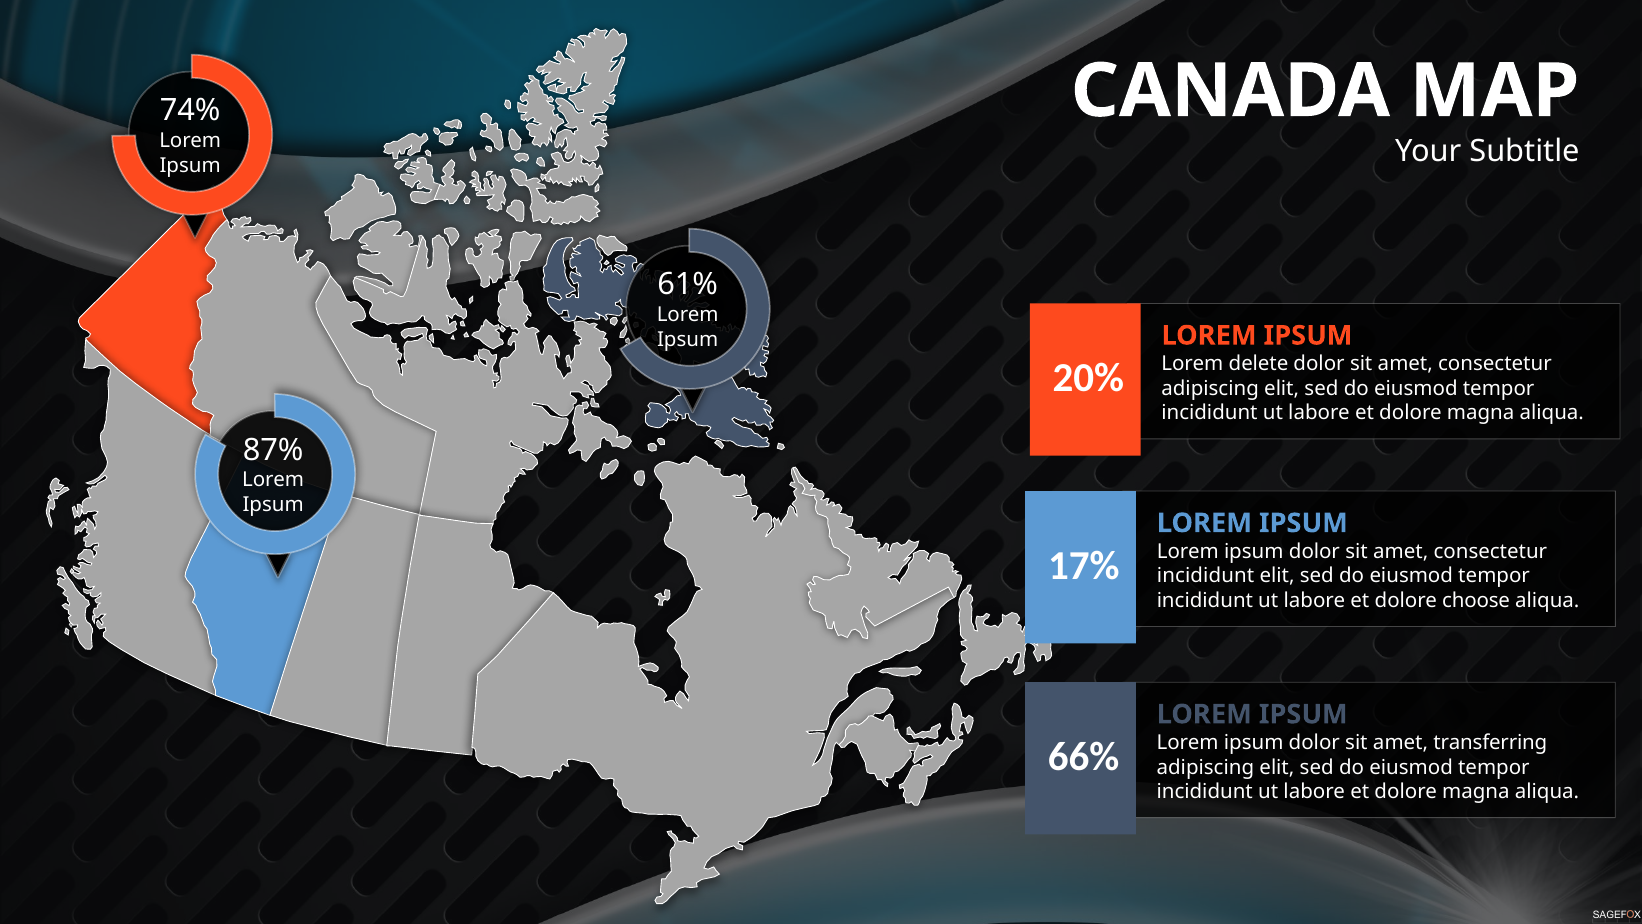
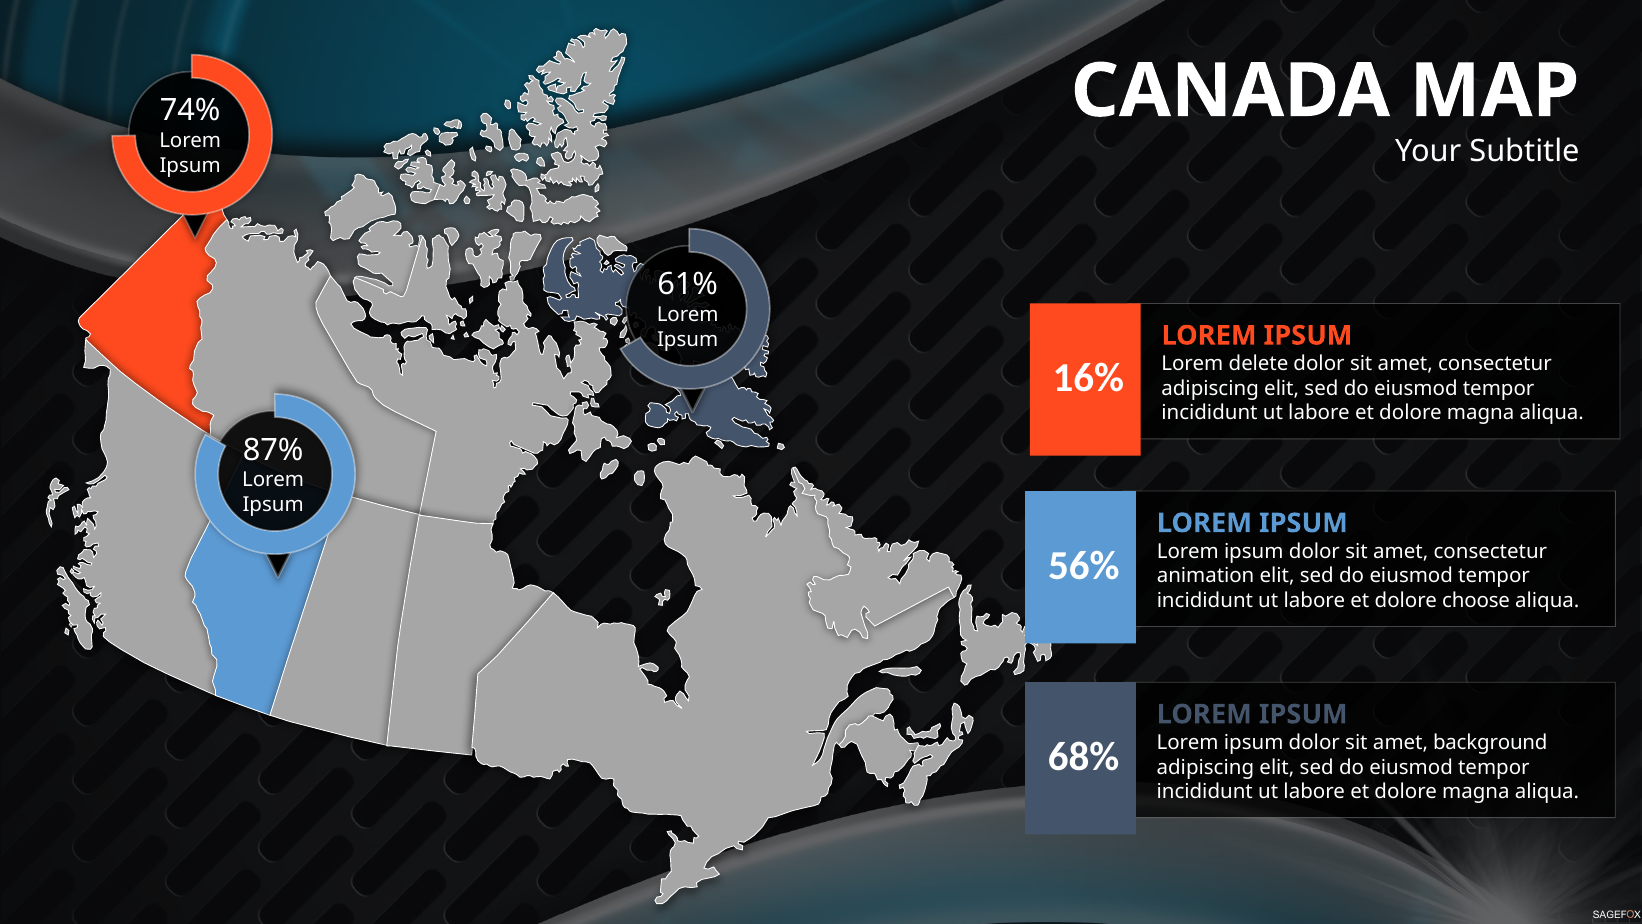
20%: 20% -> 16% (1088, 378)
17%: 17% -> 56% (1084, 566)
incididunt: incididunt -> animation (1206, 576)
transferring: transferring -> background (1490, 742)
66%: 66% -> 68% (1084, 757)
